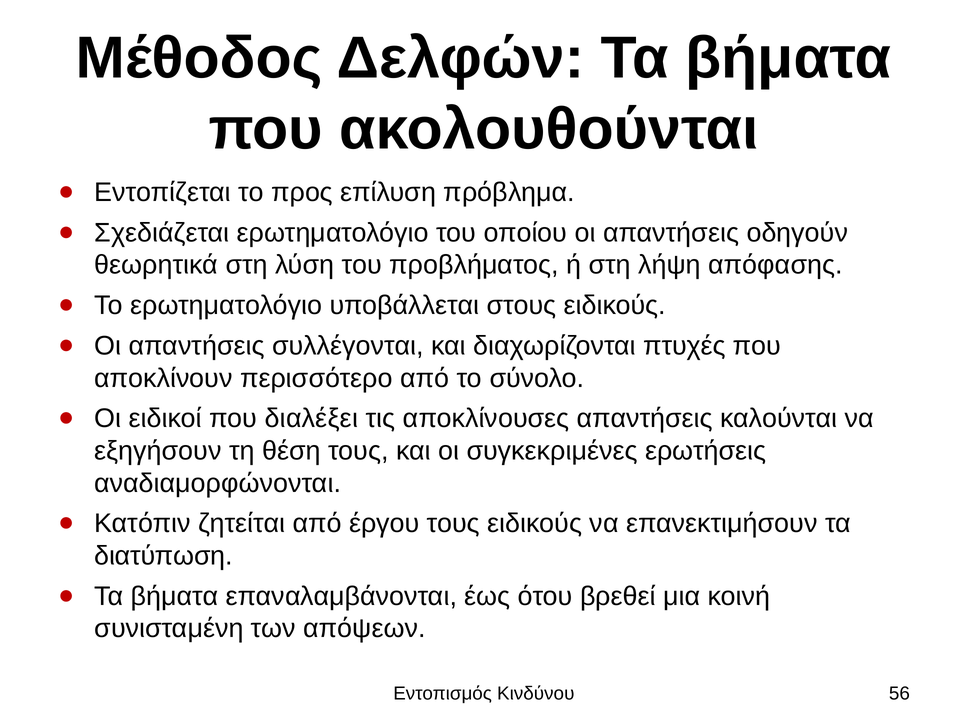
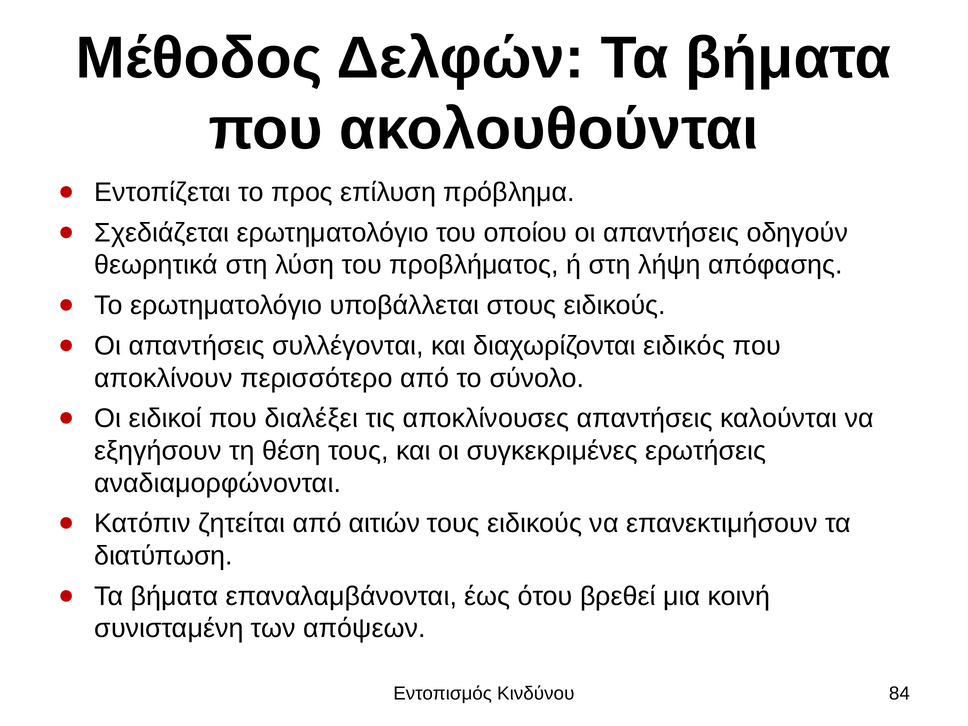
πτυχές: πτυχές -> ειδικός (684, 346)
έργου: έργου -> αιτιών (384, 524)
56: 56 -> 84 (899, 694)
